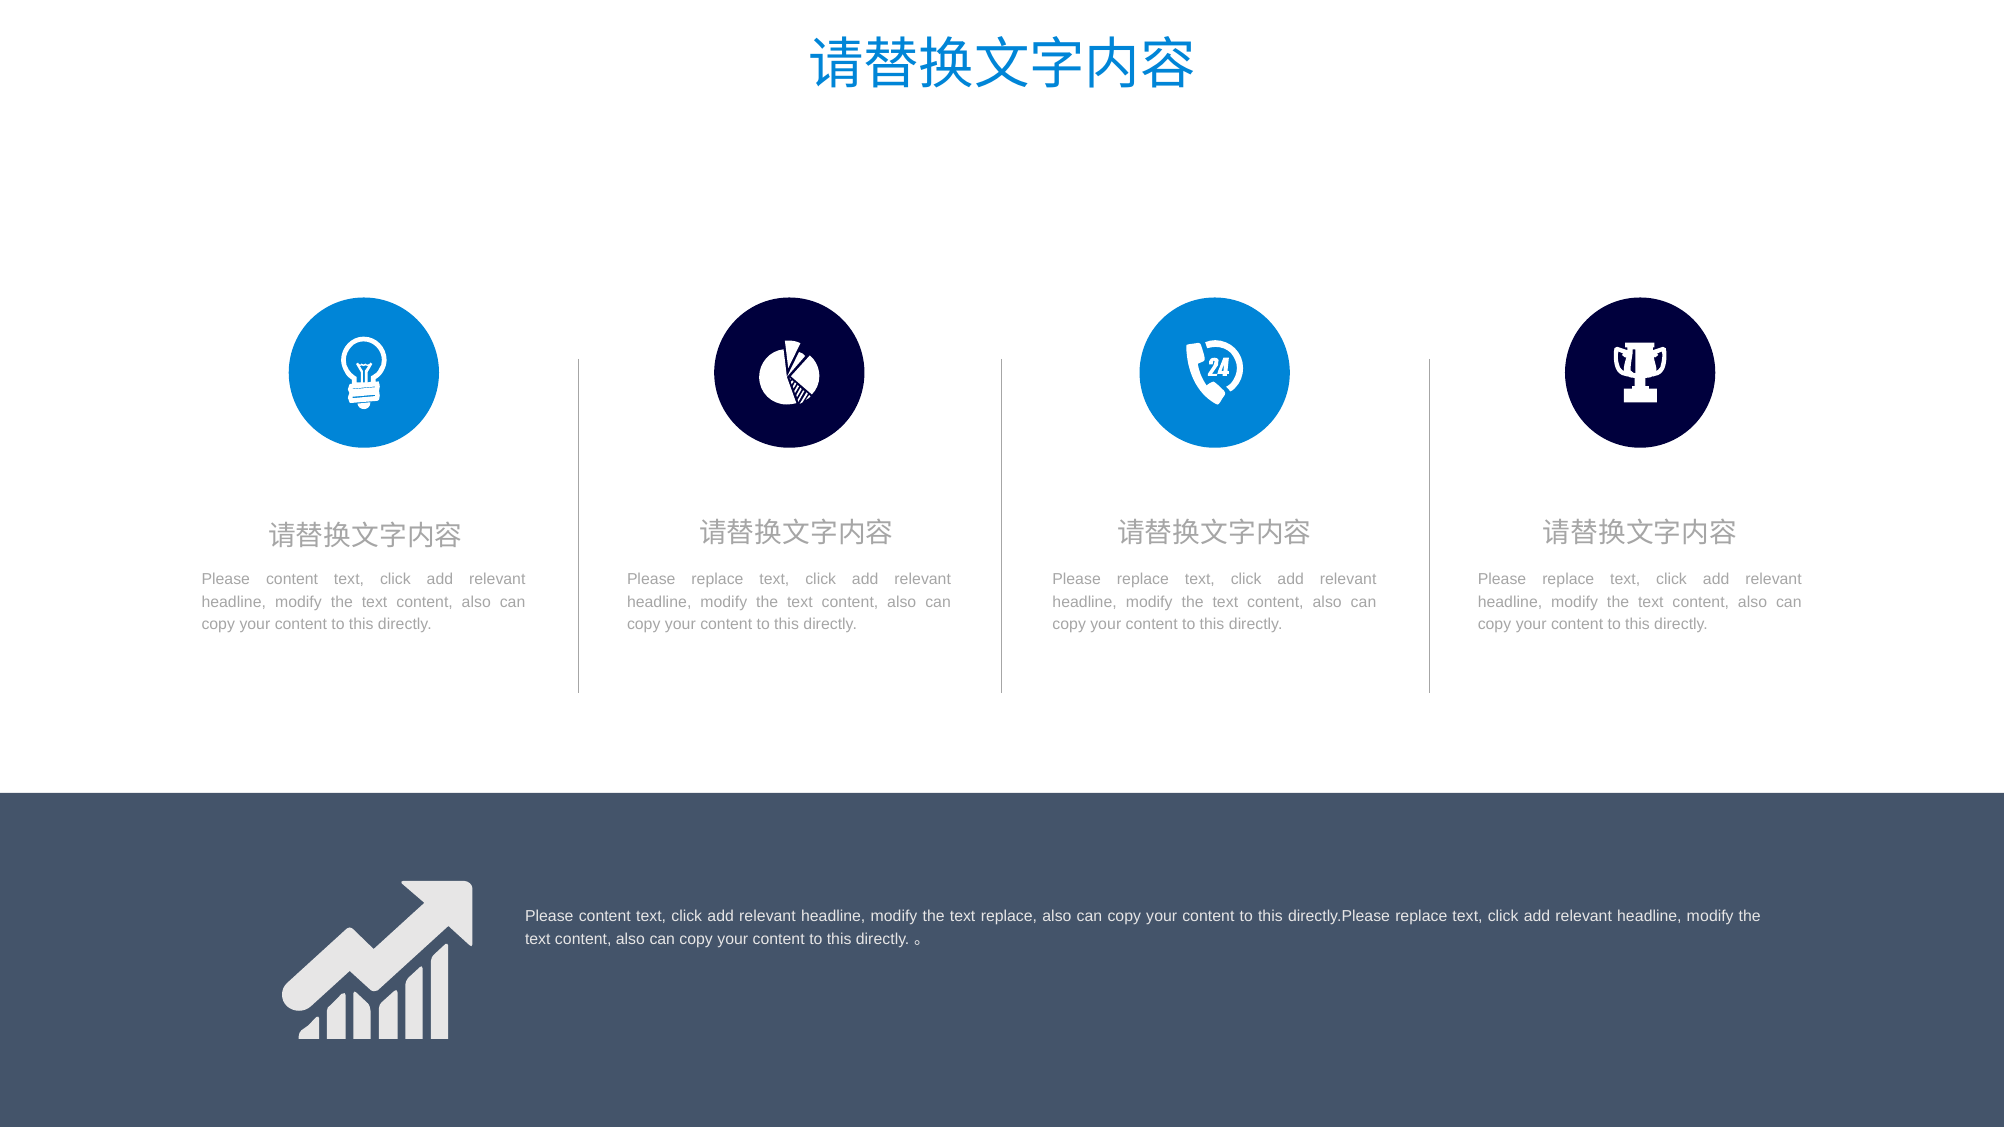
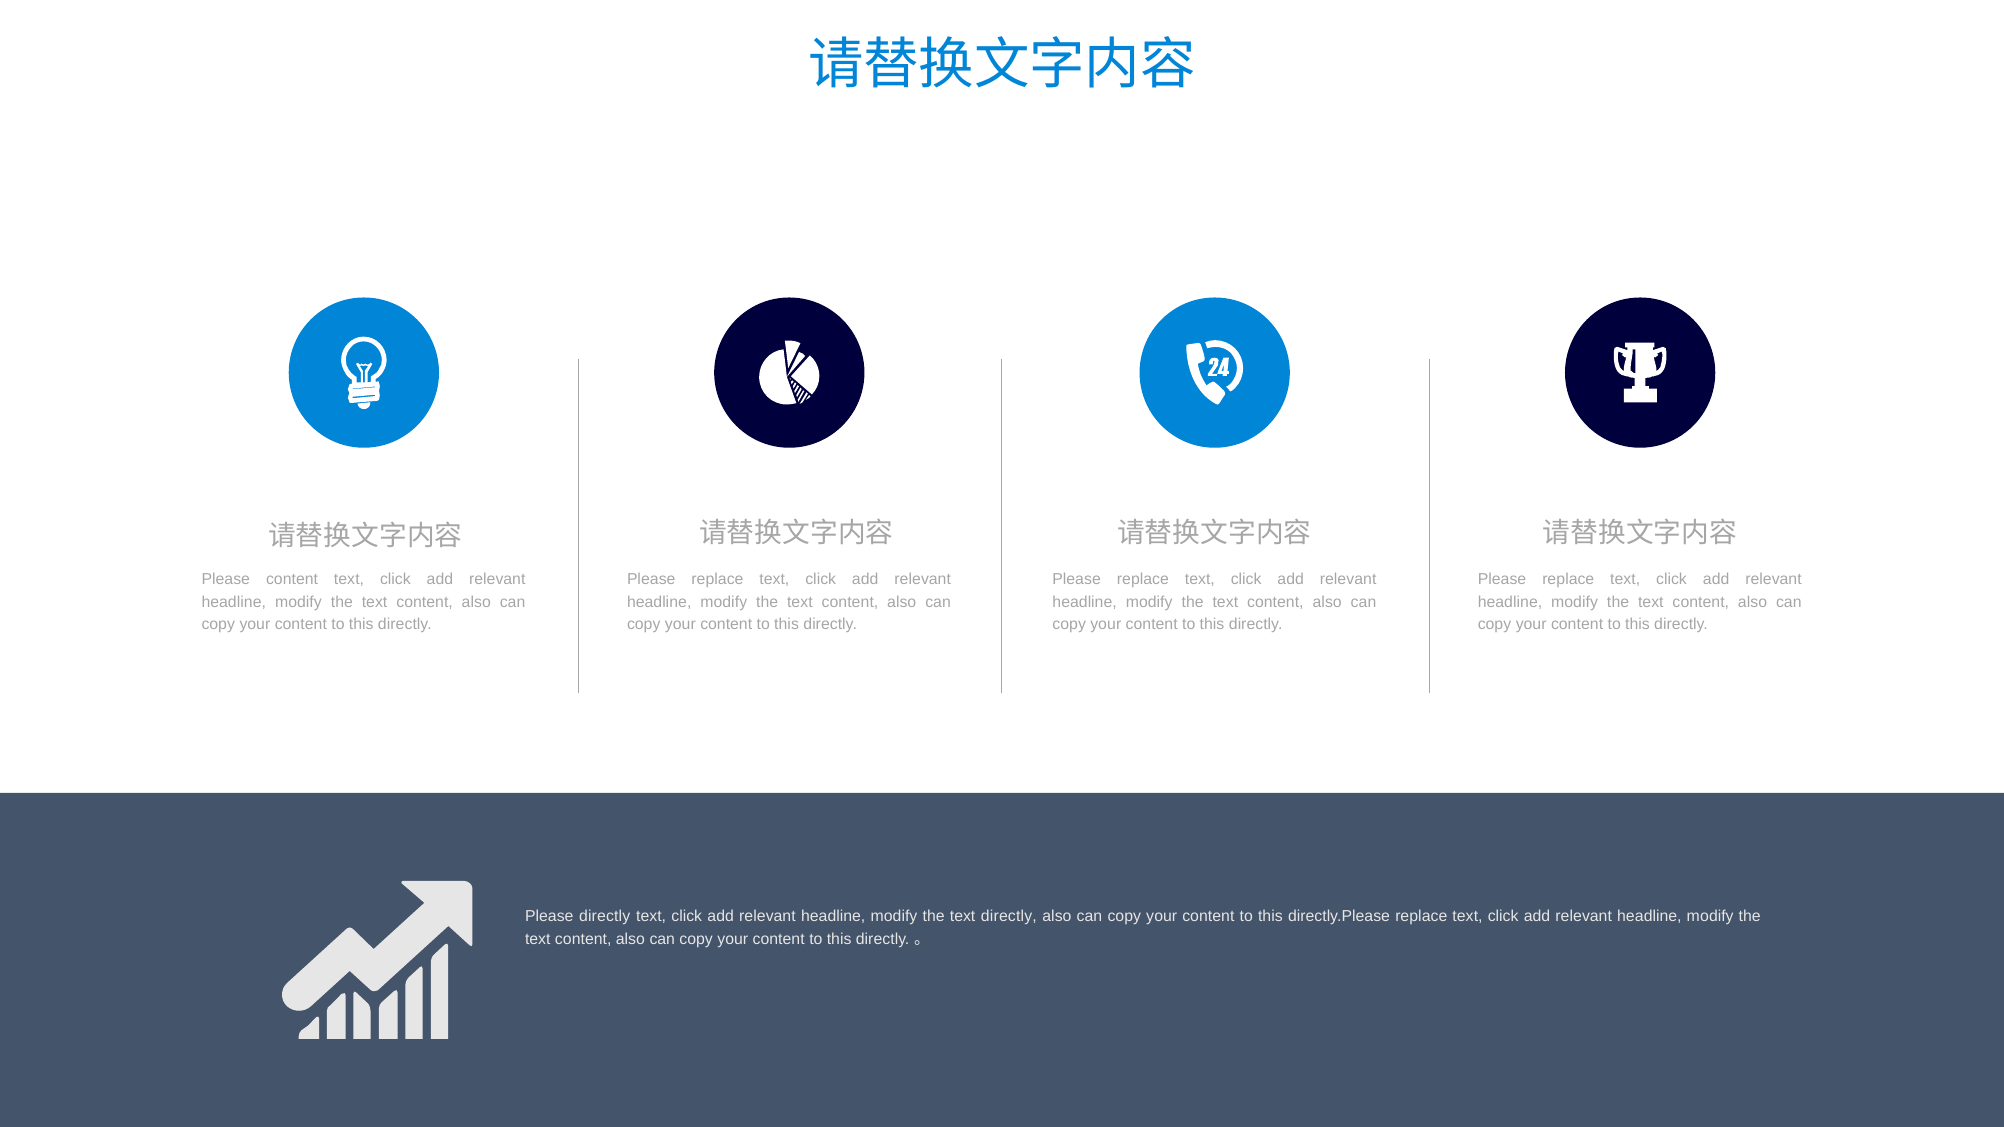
content: content -> directly (605, 917)
text replace: replace -> directly (1009, 917)
